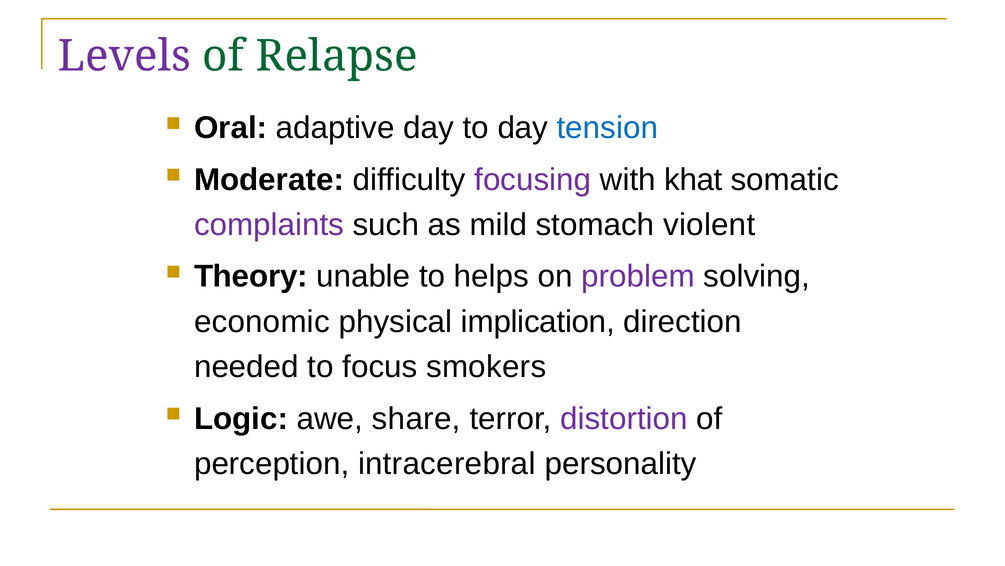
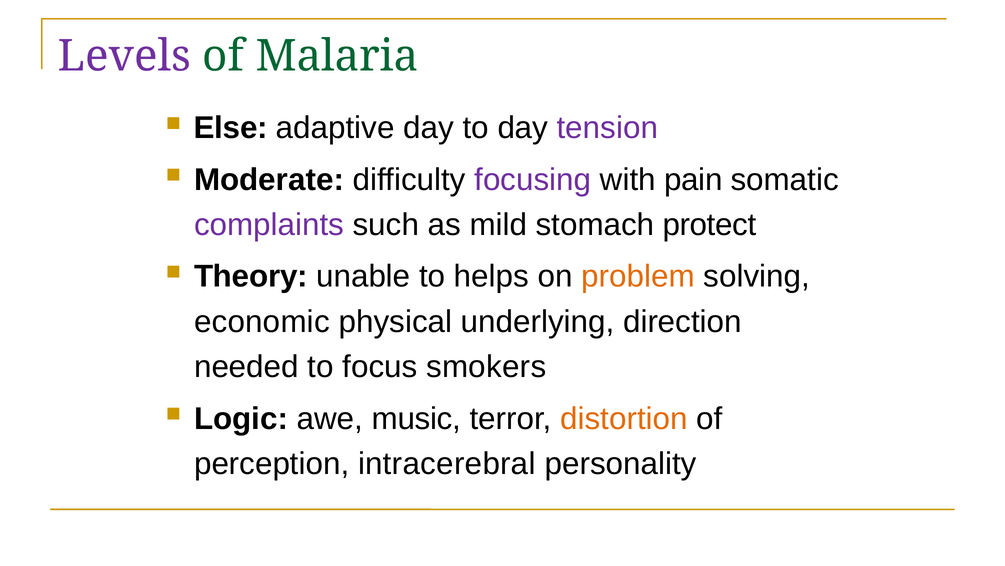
Relapse: Relapse -> Malaria (337, 56)
Oral: Oral -> Else (231, 128)
tension colour: blue -> purple (607, 128)
khat: khat -> pain (693, 179)
violent: violent -> protect (710, 225)
problem colour: purple -> orange (638, 276)
implication: implication -> underlying (538, 321)
share: share -> music (416, 418)
distortion colour: purple -> orange (624, 418)
